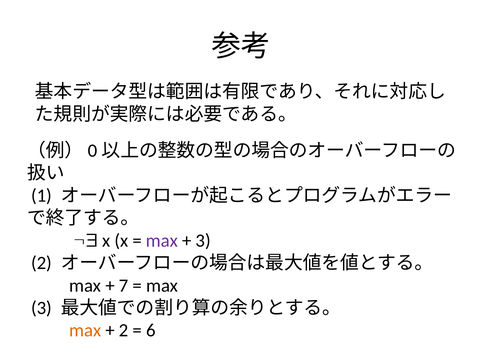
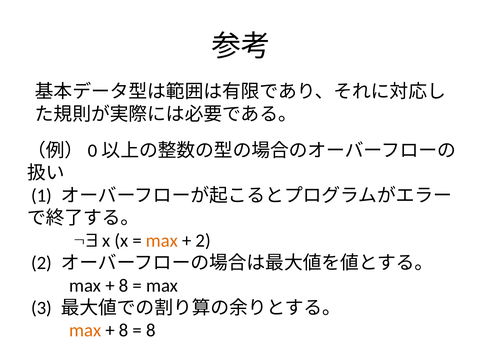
max colour: purple -> orange (162, 241)
3: 3 -> 2 (203, 241)
7: 7 -> 8 (124, 286)
2: 2 -> 8 (124, 331)
6: 6 -> 8 (151, 331)
